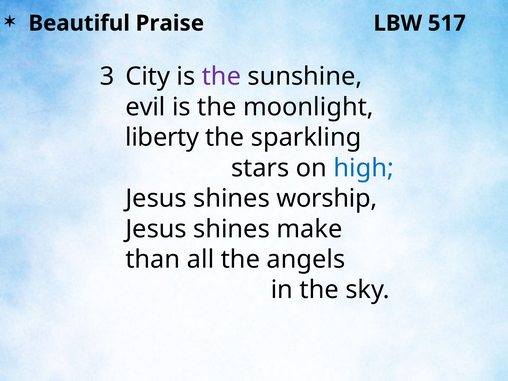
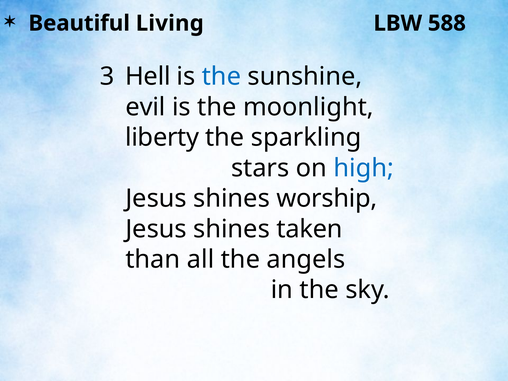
Praise: Praise -> Living (170, 23)
517: 517 -> 588 (447, 23)
City: City -> Hell (148, 77)
the colour: purple -> blue (221, 77)
make: make -> taken (310, 229)
